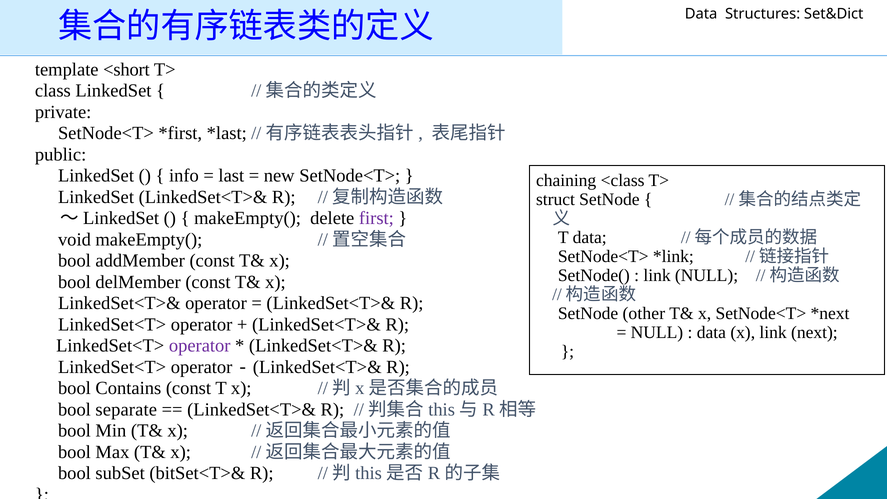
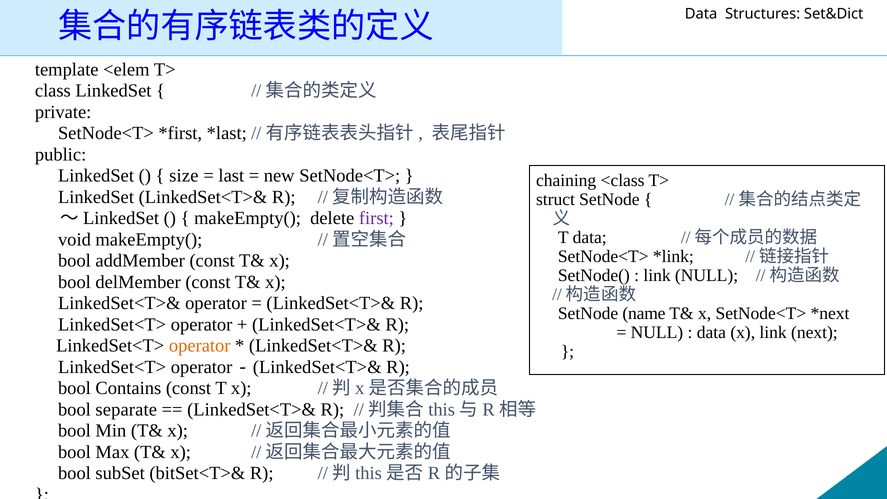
<short: <short -> <elem (126, 70)
info: info -> size (184, 176)
other: other -> name (644, 313)
operator colour: purple -> orange (200, 346)
